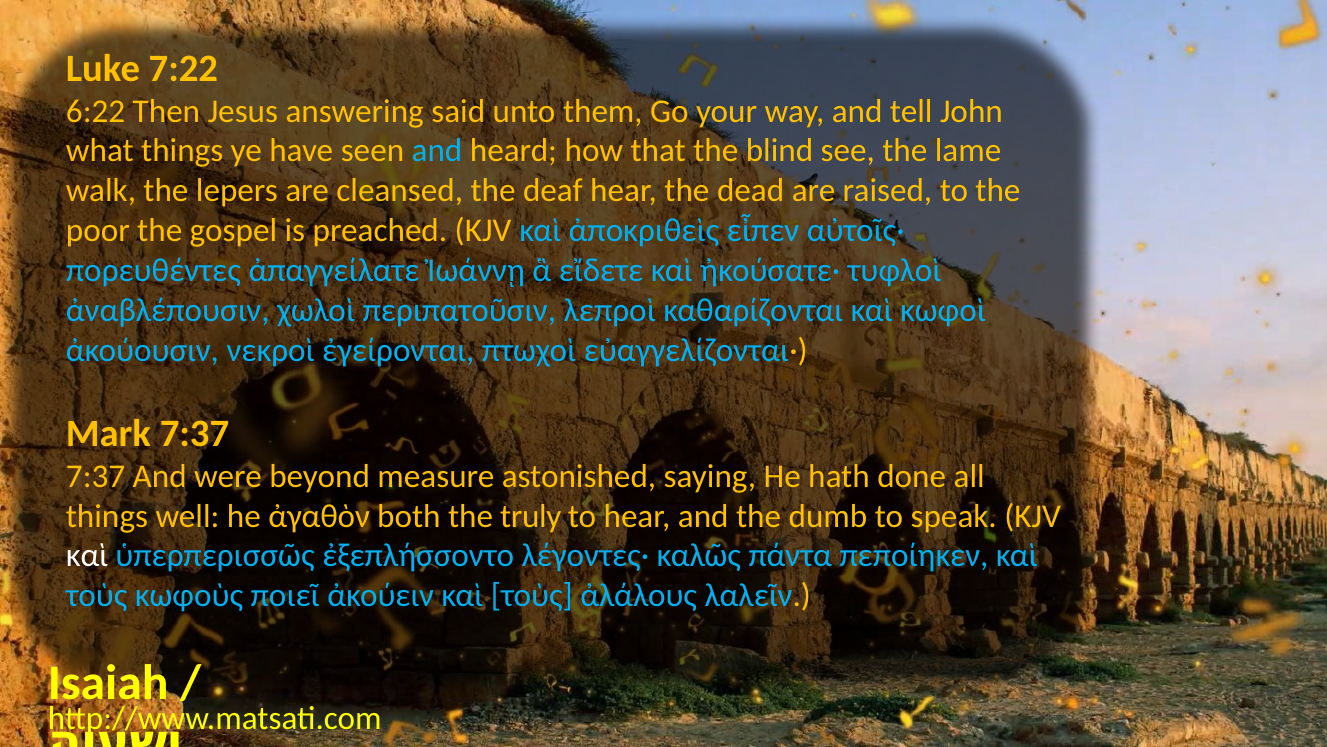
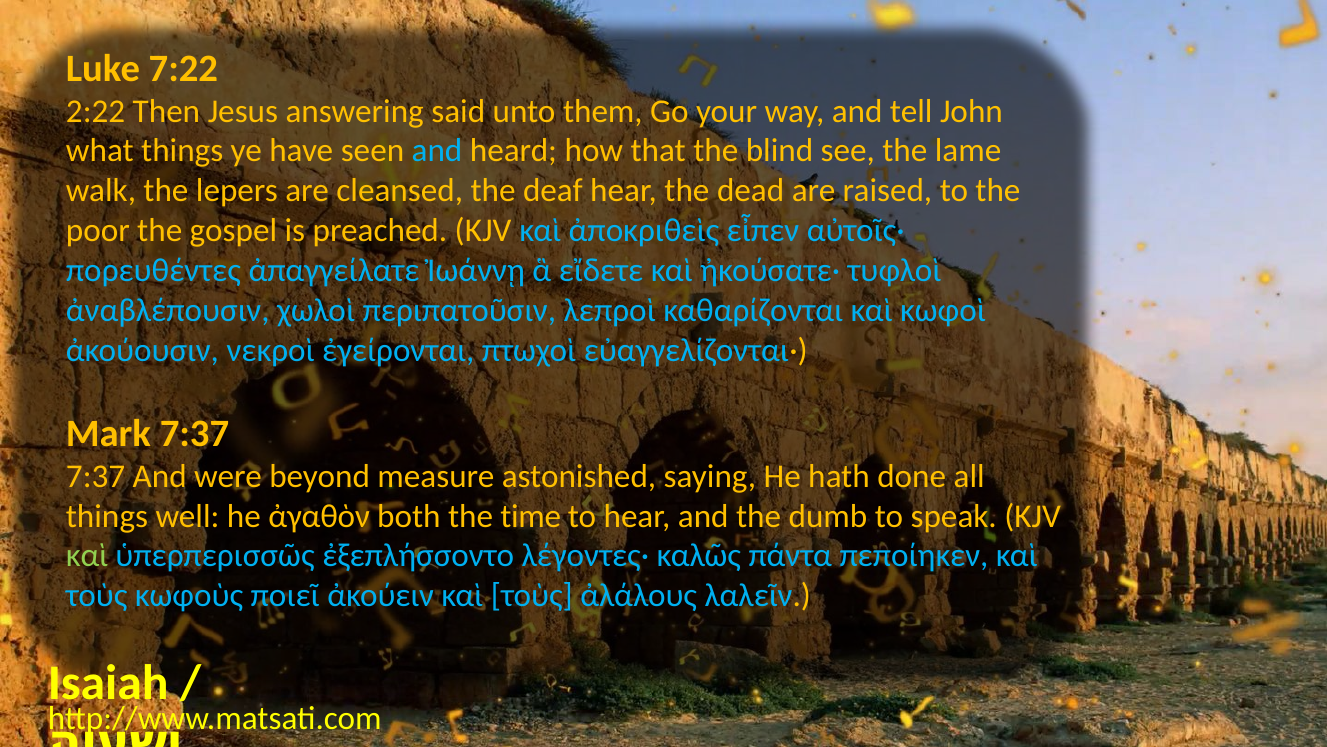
6:22: 6:22 -> 2:22 (96, 111)
truly: truly -> time (531, 516)
καὶ colour: white -> light green (87, 556)
